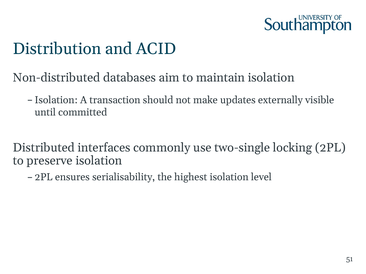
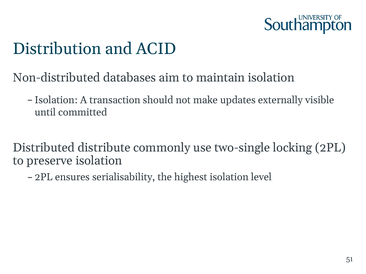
interfaces: interfaces -> distribute (104, 148)
